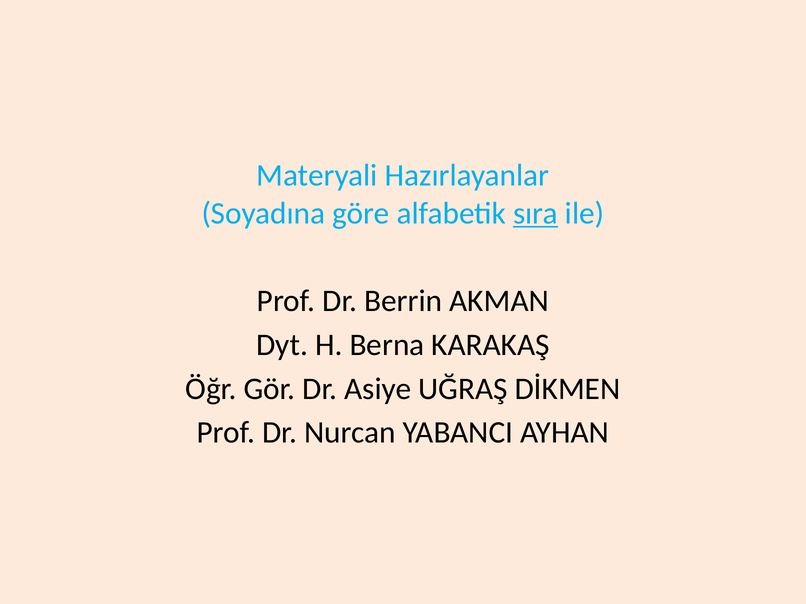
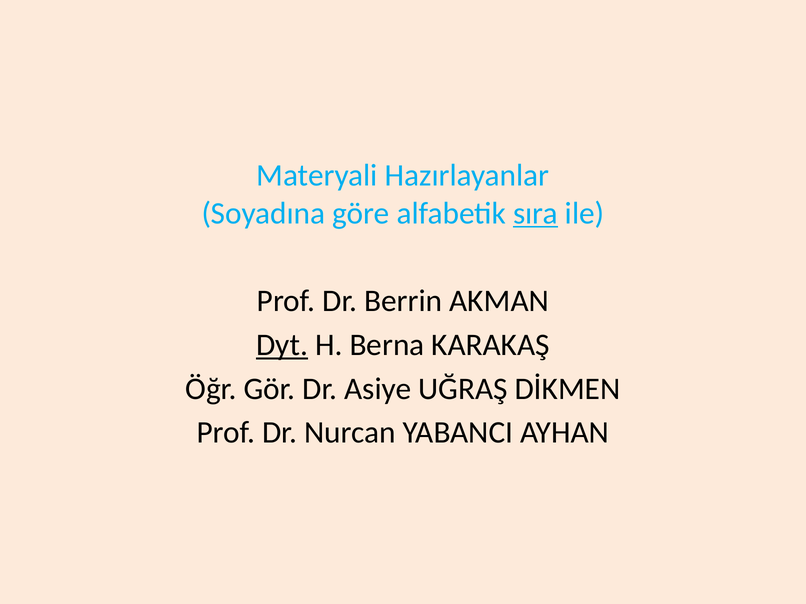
Dyt underline: none -> present (282, 345)
